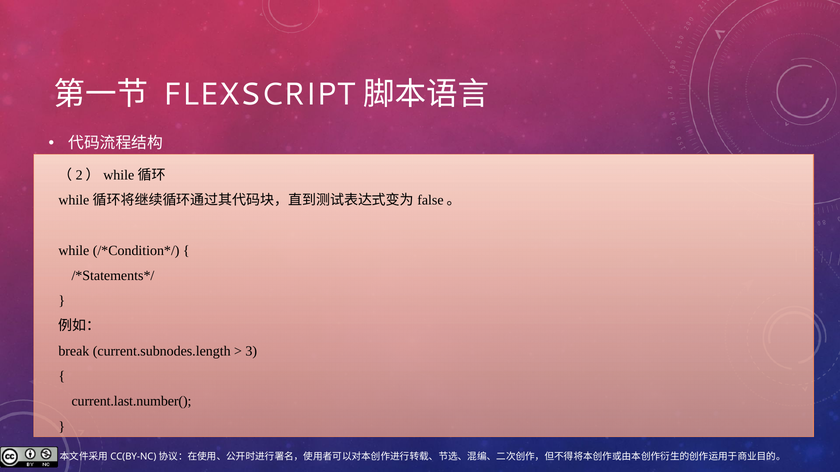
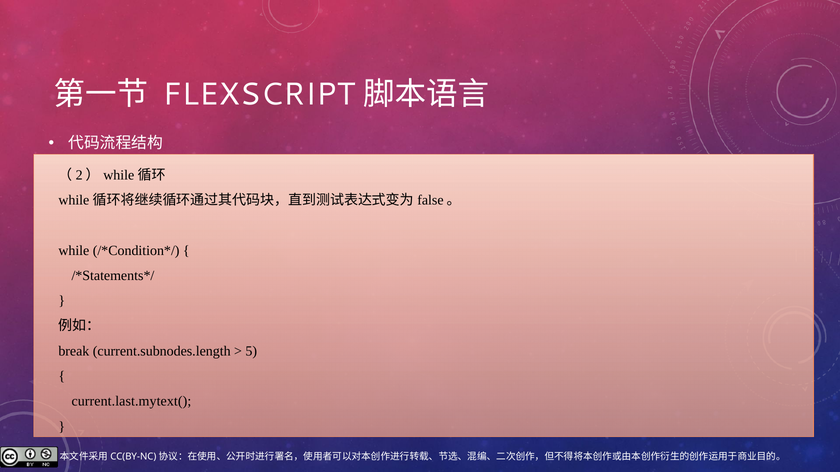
3: 3 -> 5 (251, 351)
current.last.number(: current.last.number( -> current.last.mytext( (131, 402)
